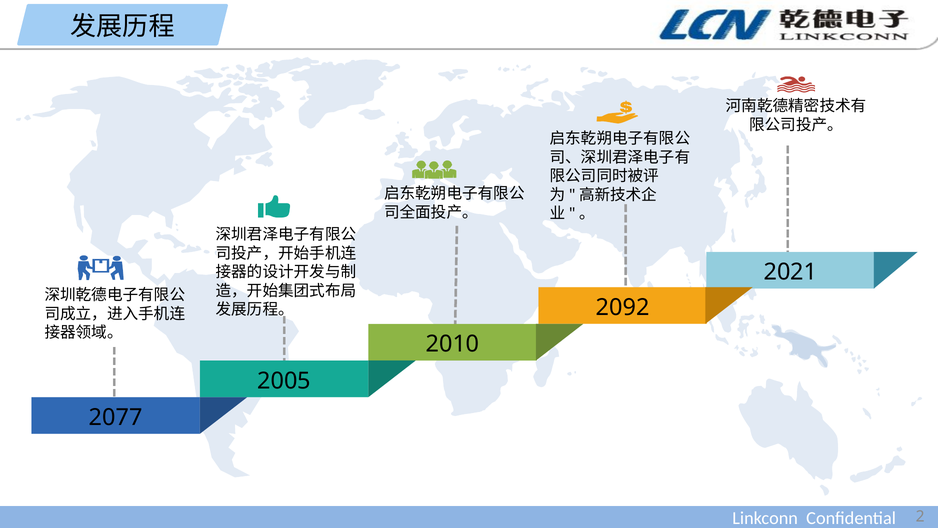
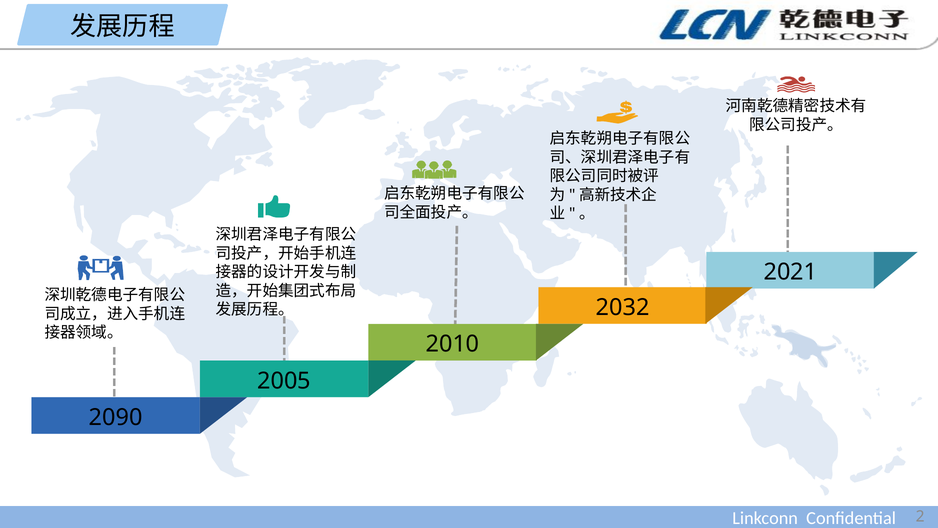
2092: 2092 -> 2032 (623, 307)
2077: 2077 -> 2090 (116, 417)
